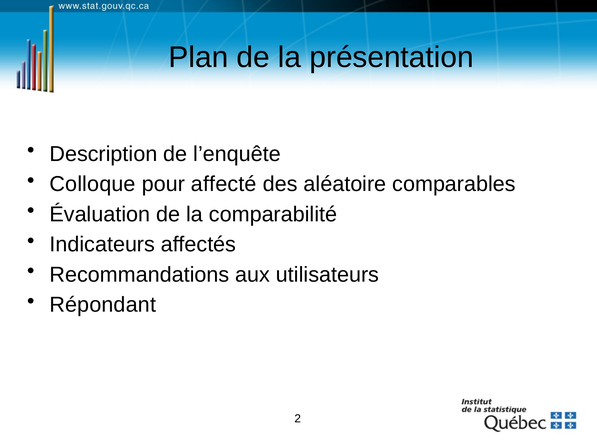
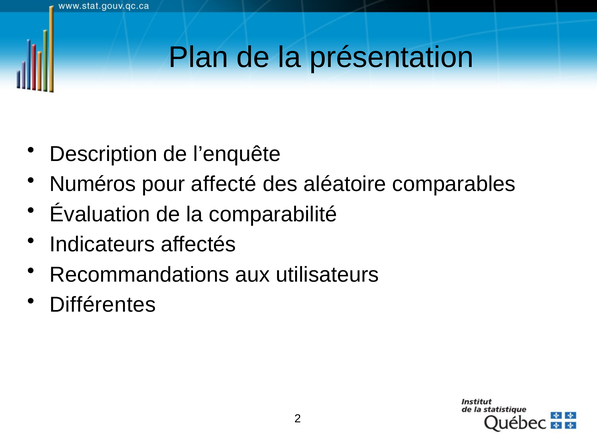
Colloque: Colloque -> Numéros (93, 184)
Répondant: Répondant -> Différentes (103, 305)
